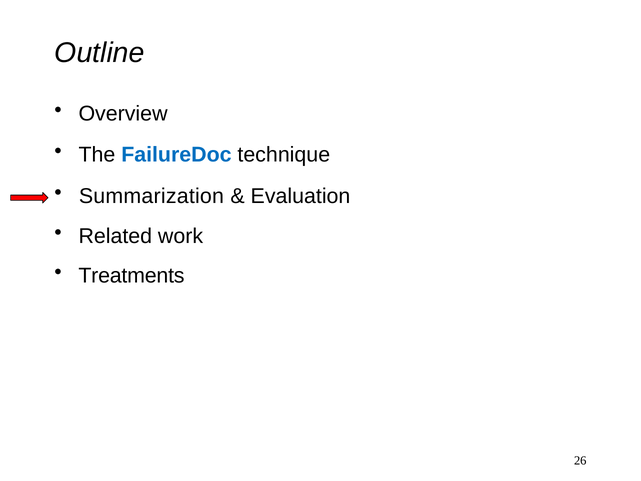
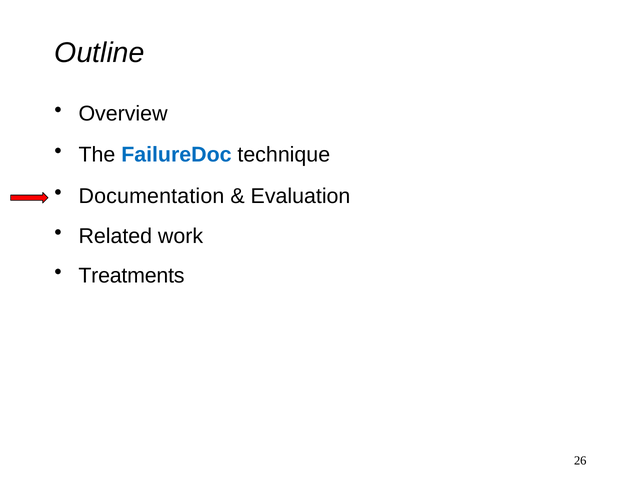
Summarization: Summarization -> Documentation (151, 196)
